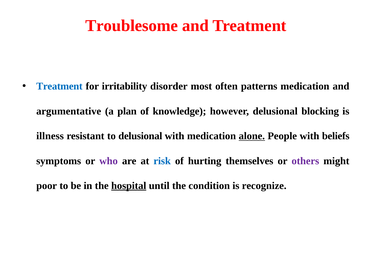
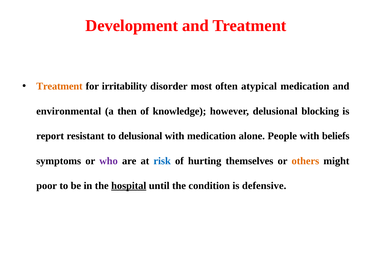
Troublesome: Troublesome -> Development (132, 26)
Treatment colour: blue -> orange (59, 86)
patterns: patterns -> atypical (259, 86)
argumentative: argumentative -> environmental (69, 111)
plan: plan -> then (127, 111)
illness: illness -> report (50, 136)
alone underline: present -> none (252, 136)
others colour: purple -> orange (305, 161)
recognize: recognize -> defensive (264, 186)
